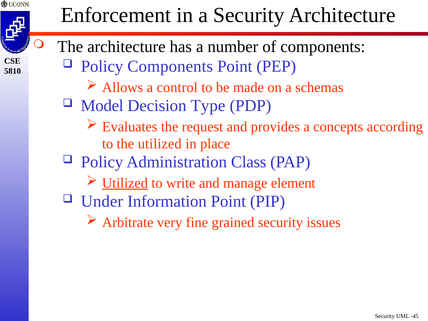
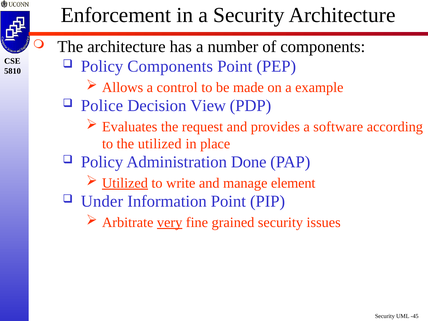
schemas: schemas -> example (319, 87)
Model: Model -> Police (102, 106)
Type: Type -> View (208, 106)
concepts: concepts -> software (338, 127)
Class: Class -> Done (249, 162)
very underline: none -> present (170, 222)
